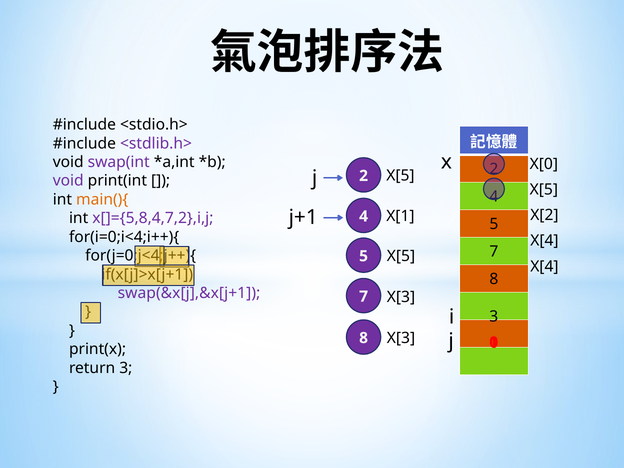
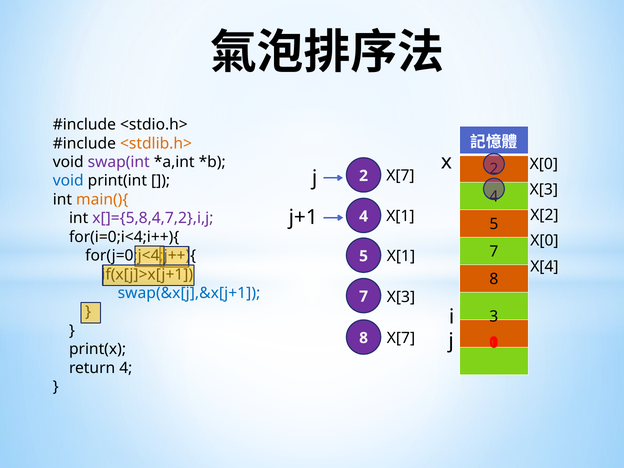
<stdlib.h> colour: purple -> orange (156, 143)
X[5: X[5 -> X[7 (400, 175)
void colour: purple -> blue (68, 181)
X[5: X[5 -> X[3 (544, 190)
X[4: X[4 -> X[0 (544, 241)
X[5: X[5 -> X[1 (401, 256)
swap(&x[j],&x[j+1 colour: purple -> blue (189, 293)
X[3: X[3 -> X[7 (401, 338)
return 3: 3 -> 4 (126, 368)
